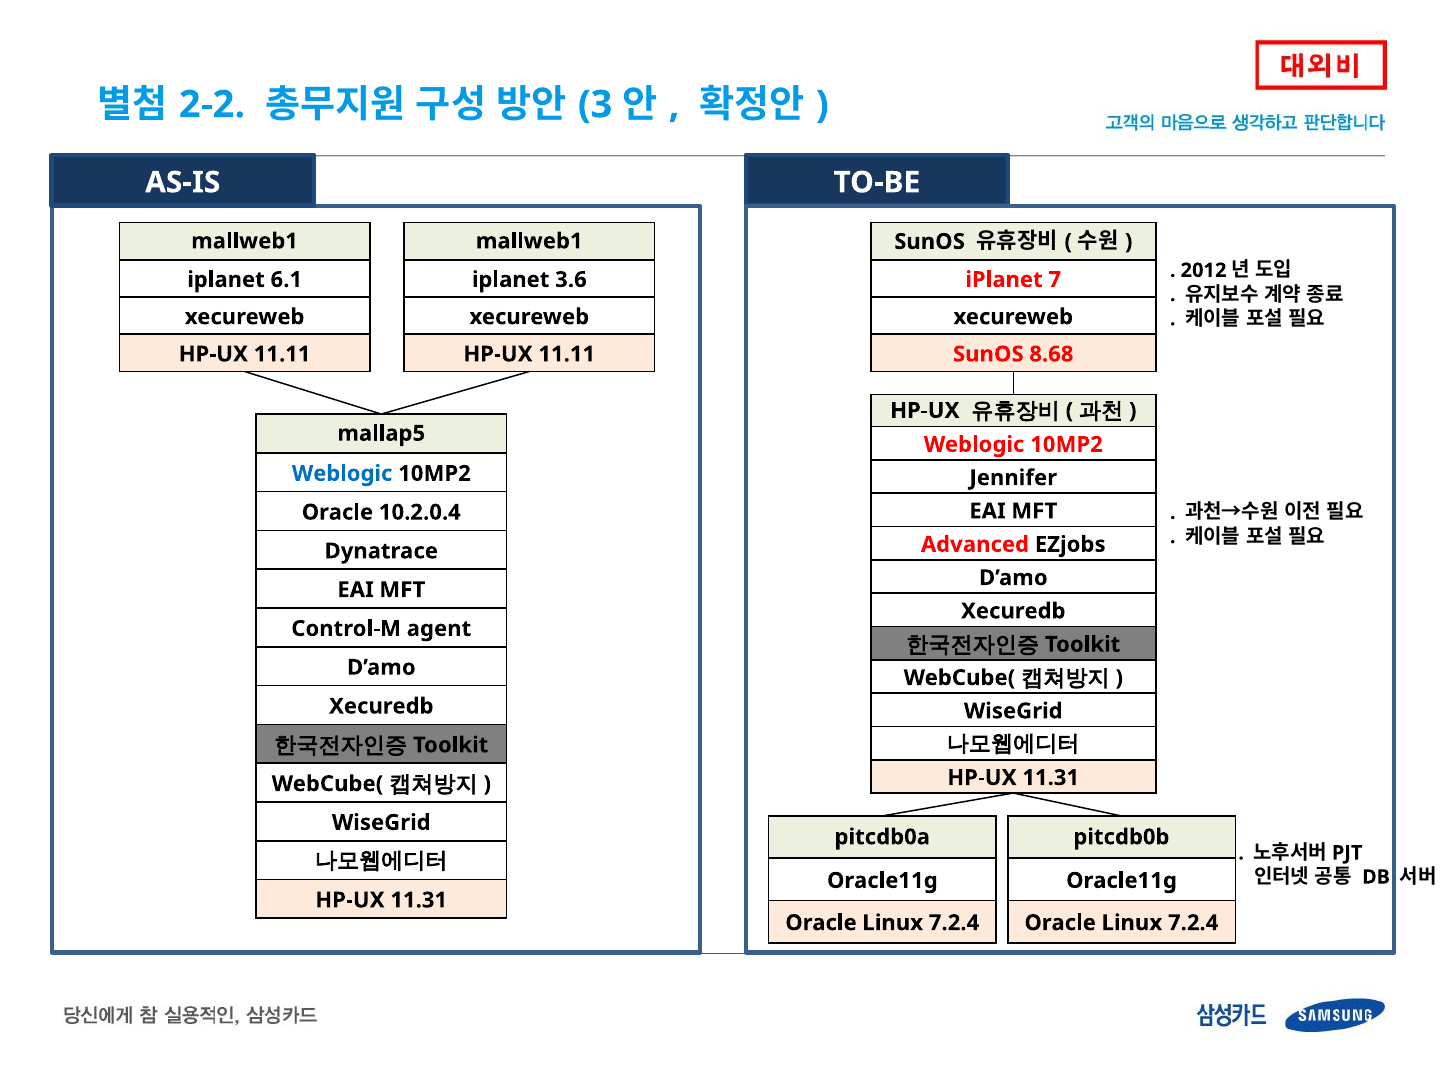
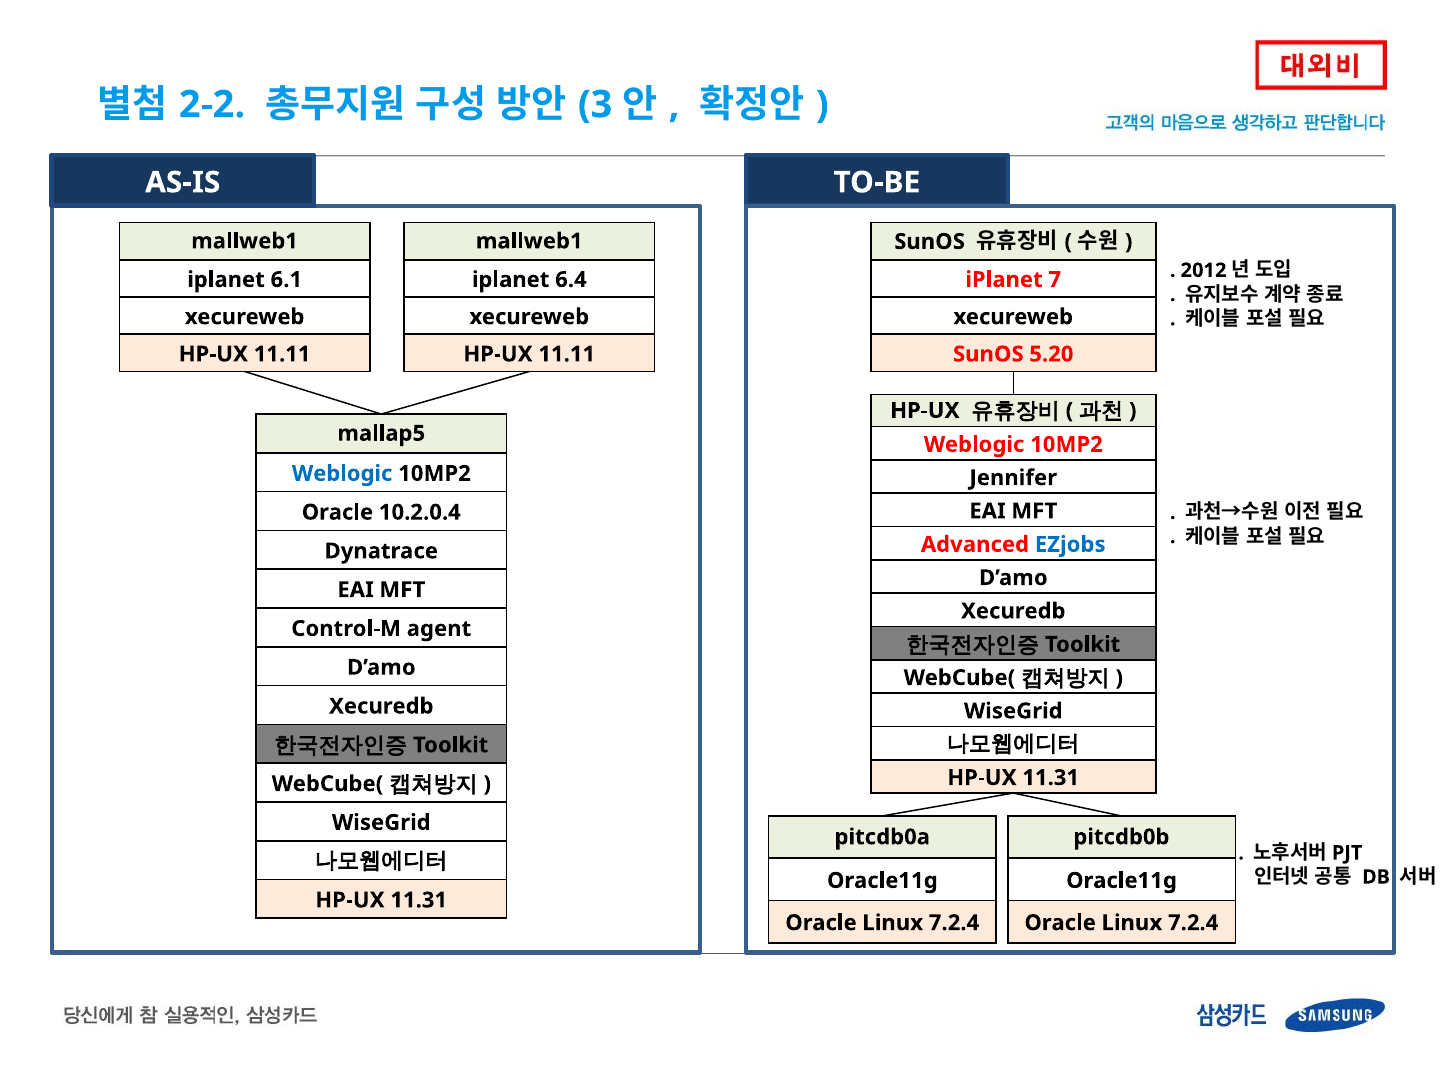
3.6: 3.6 -> 6.4 (571, 280)
8.68: 8.68 -> 5.20 (1051, 354)
EZjobs colour: black -> blue (1070, 544)
